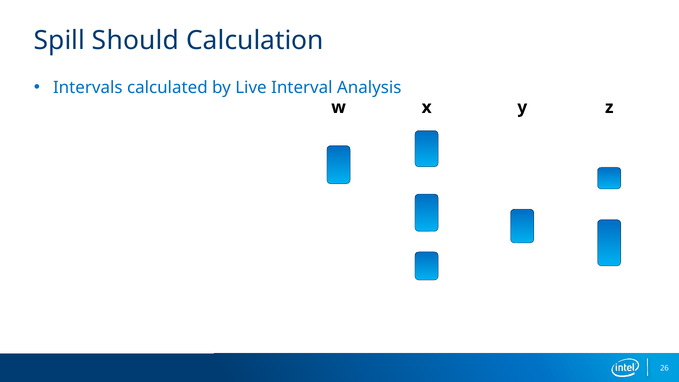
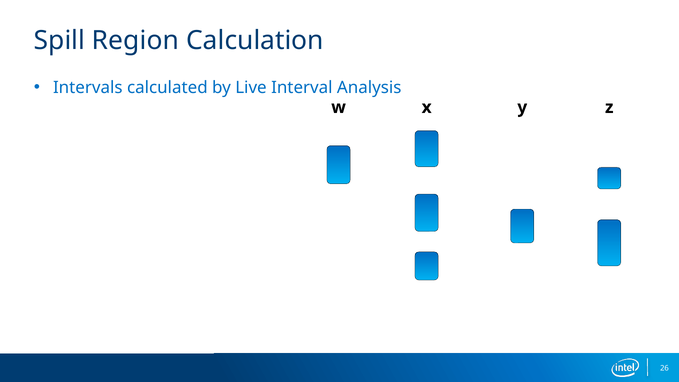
Should: Should -> Region (136, 40)
